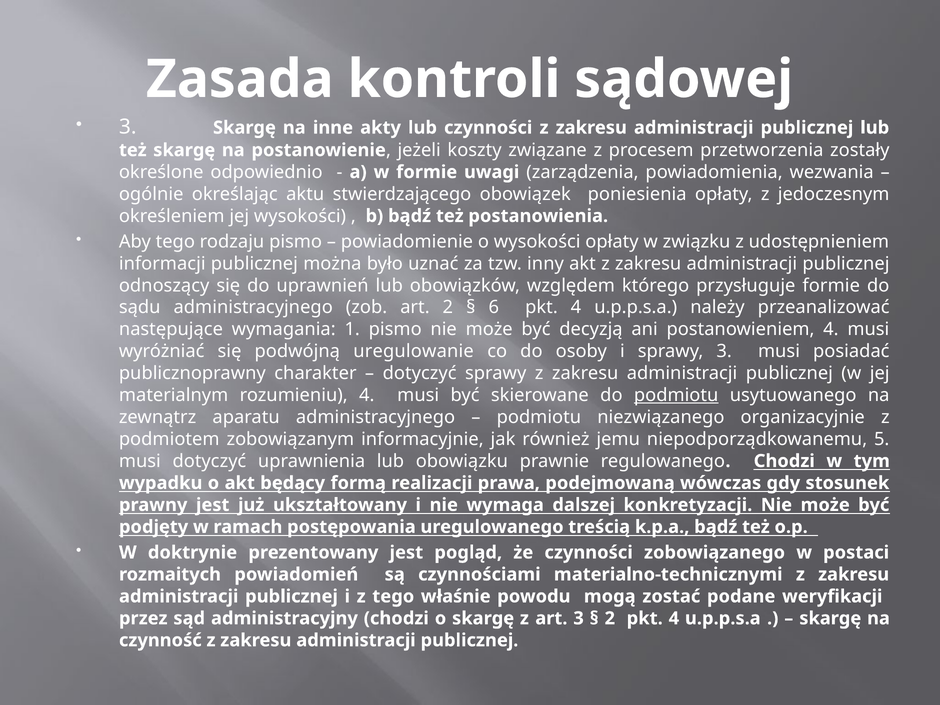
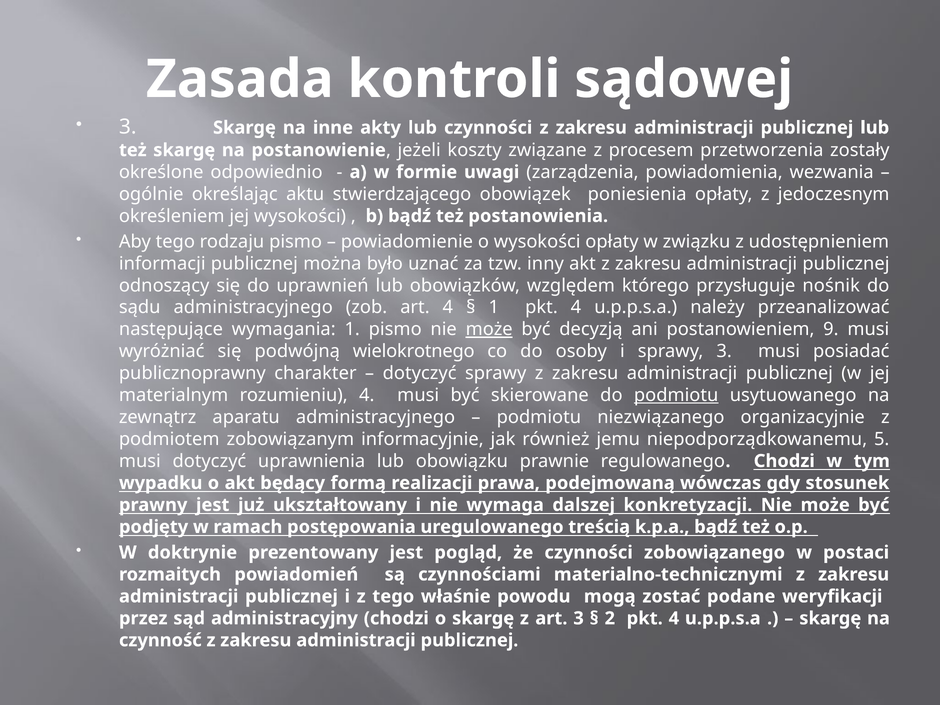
przysługuje formie: formie -> nośnik (831, 285)
art 2: 2 -> 4 (448, 307)
6: 6 -> 1 (494, 307)
może underline: none -> present (489, 329)
postanowieniem 4: 4 -> 9 (831, 329)
uregulowanie: uregulowanie -> wielokrotnego (414, 351)
